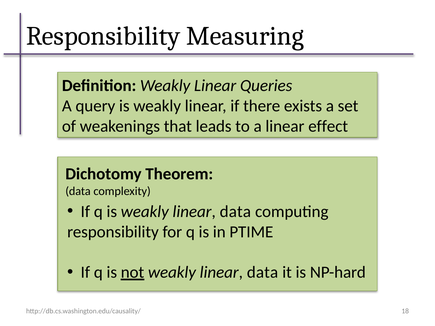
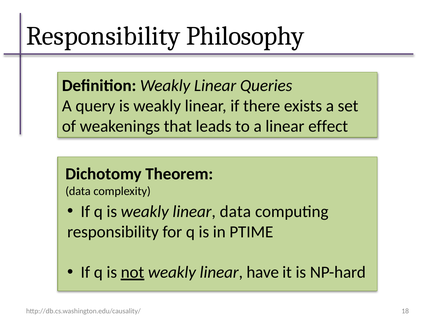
Measuring: Measuring -> Philosophy (245, 36)
not weakly linear data: data -> have (263, 273)
